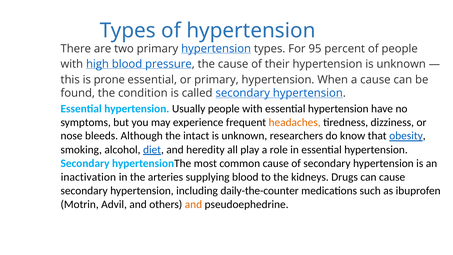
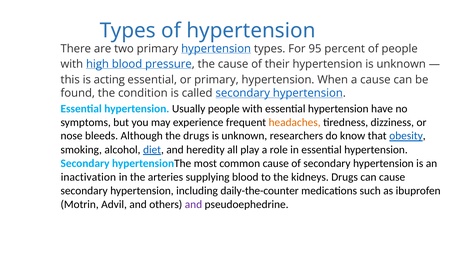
prone: prone -> acting (109, 80)
the intact: intact -> drugs (196, 136)
and colour: orange -> purple (193, 204)
